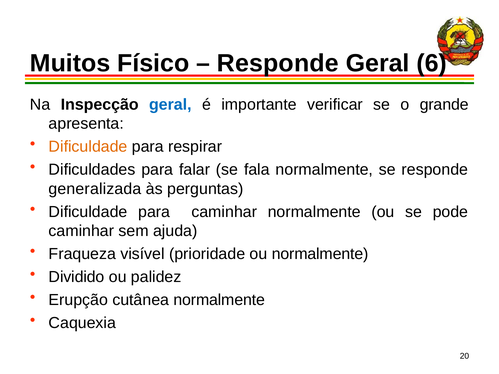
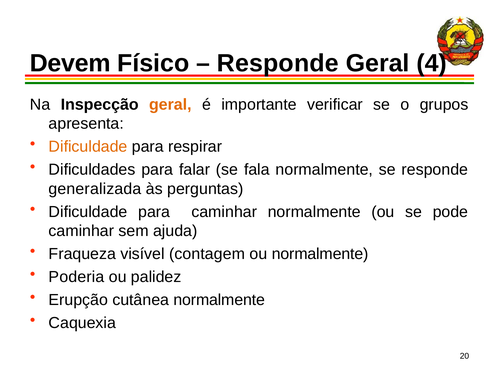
Muitos: Muitos -> Devem (70, 63)
6: 6 -> 4 (432, 63)
geral colour: blue -> orange (170, 105)
grande: grande -> grupos (444, 105)
prioridade: prioridade -> contagem (207, 254)
Dividido: Dividido -> Poderia (76, 277)
